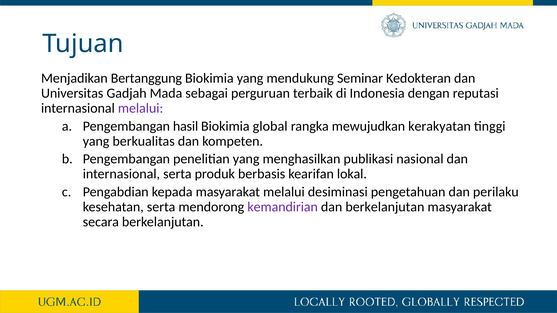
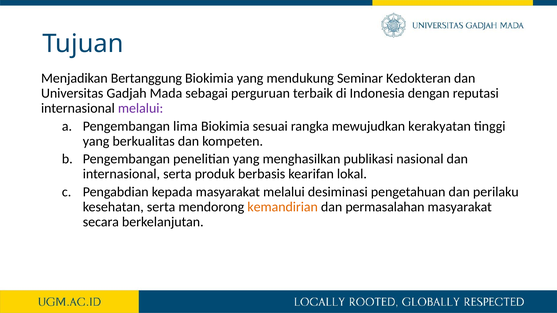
hasil: hasil -> lima (185, 126)
global: global -> sesuai (270, 126)
kemandirian colour: purple -> orange (283, 207)
dan berkelanjutan: berkelanjutan -> permasalahan (385, 207)
